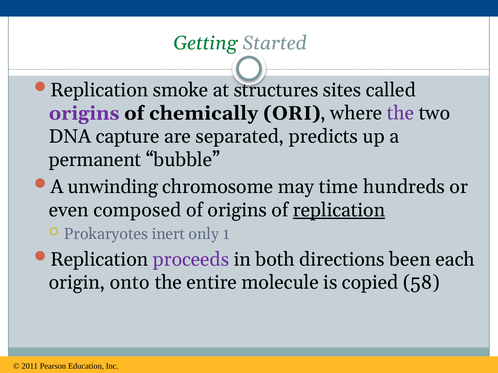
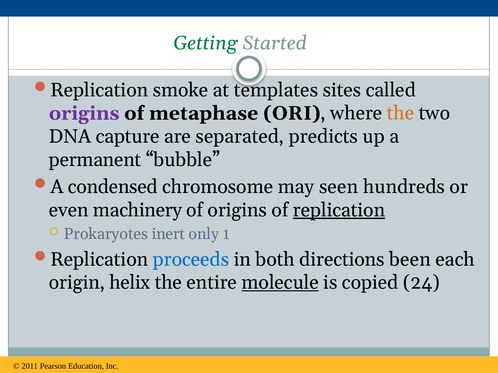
structures: structures -> templates (276, 90)
chemically: chemically -> metaphase (204, 113)
the colour: purple -> orange (401, 113)
unwinding: unwinding -> condensed (113, 187)
time: time -> seen (339, 187)
composed: composed -> machinery (138, 210)
proceeds colour: purple -> blue (191, 260)
onto: onto -> helix (130, 283)
molecule underline: none -> present (280, 283)
58: 58 -> 24 (421, 283)
